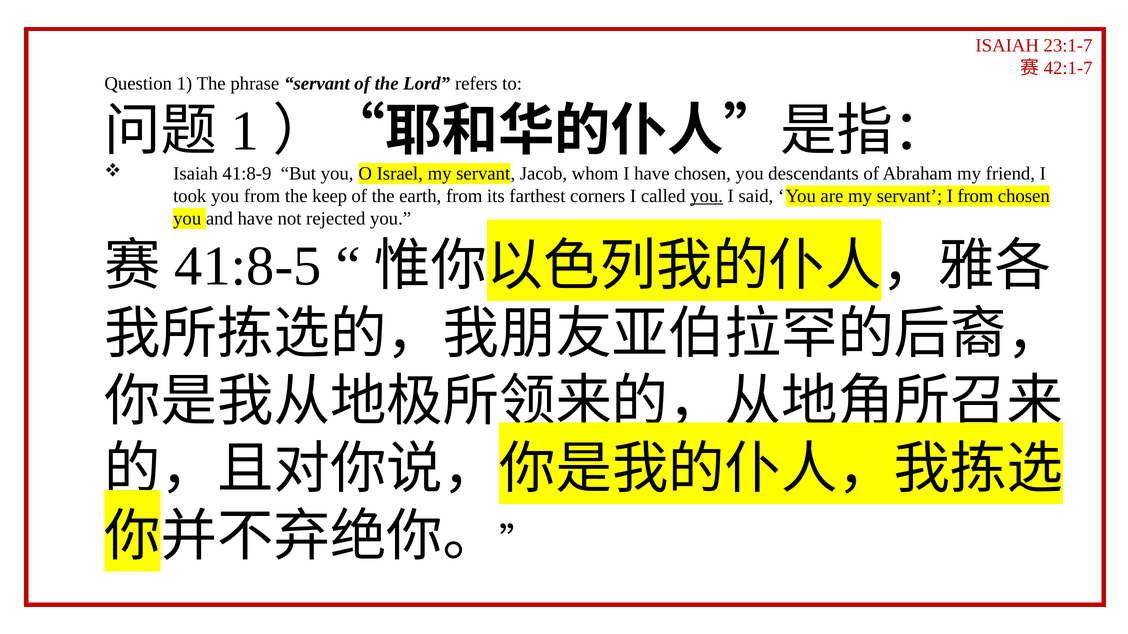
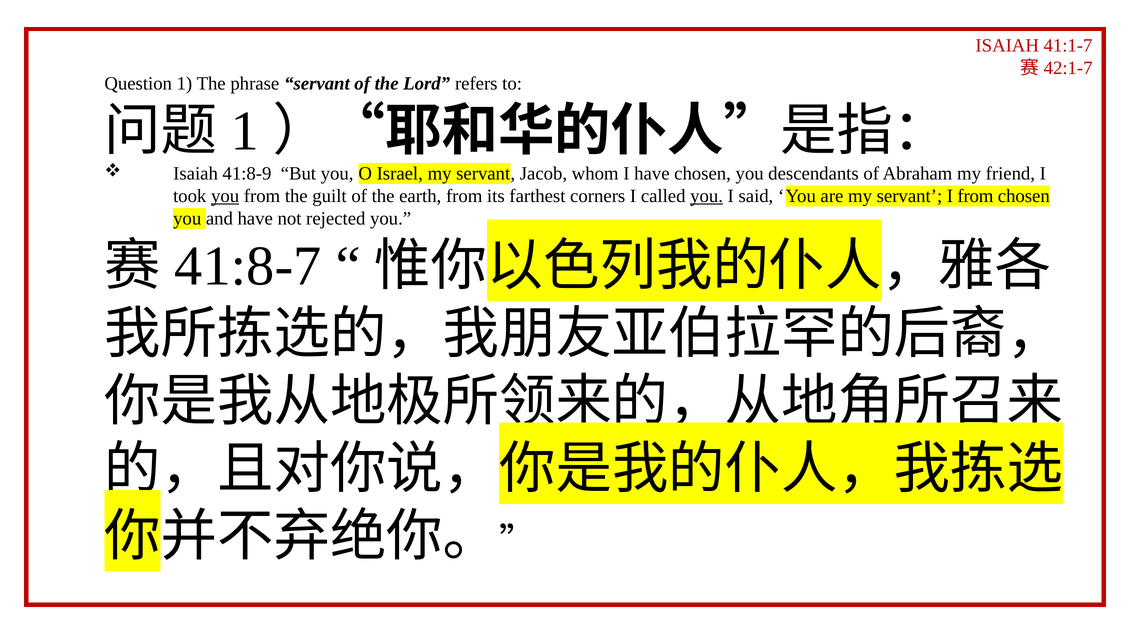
23:1-7: 23:1-7 -> 41:1-7 (1068, 46)
you underline: none -> present (225, 196)
keep: keep -> guilt (330, 196)
41:8-5: 41:8-5 -> 41:8-7 (248, 266)
